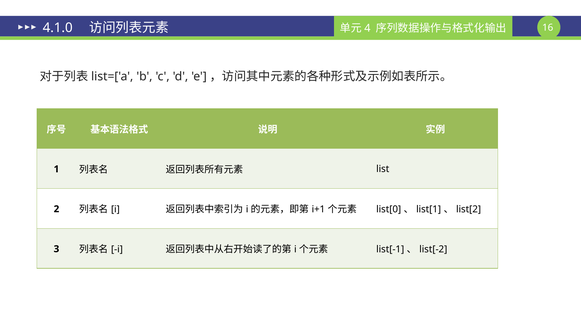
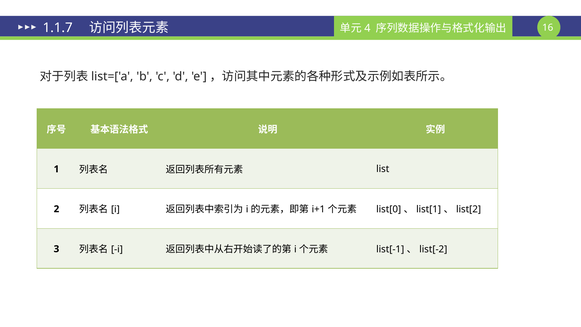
4.1.0: 4.1.0 -> 1.1.7 (58, 28)
